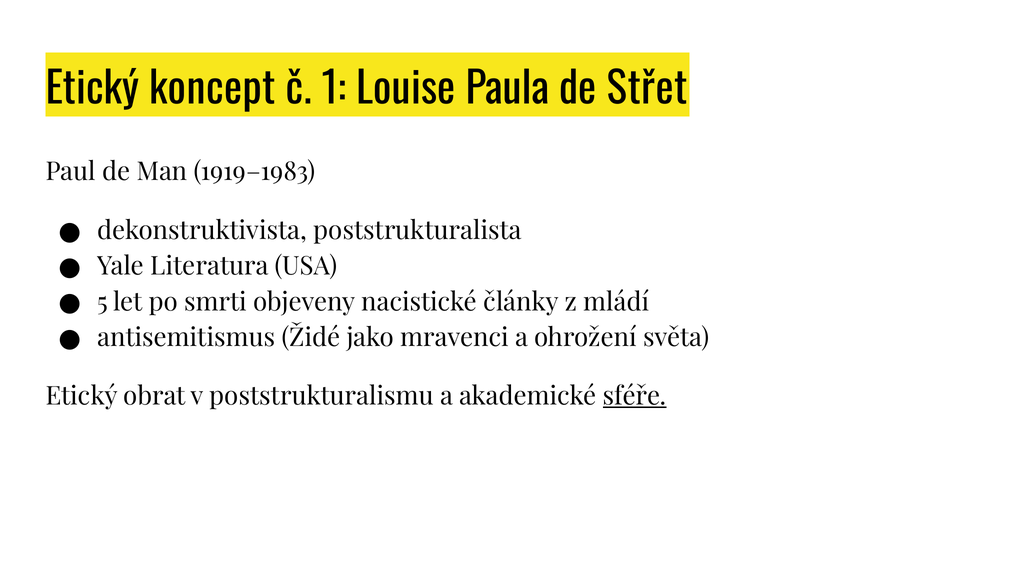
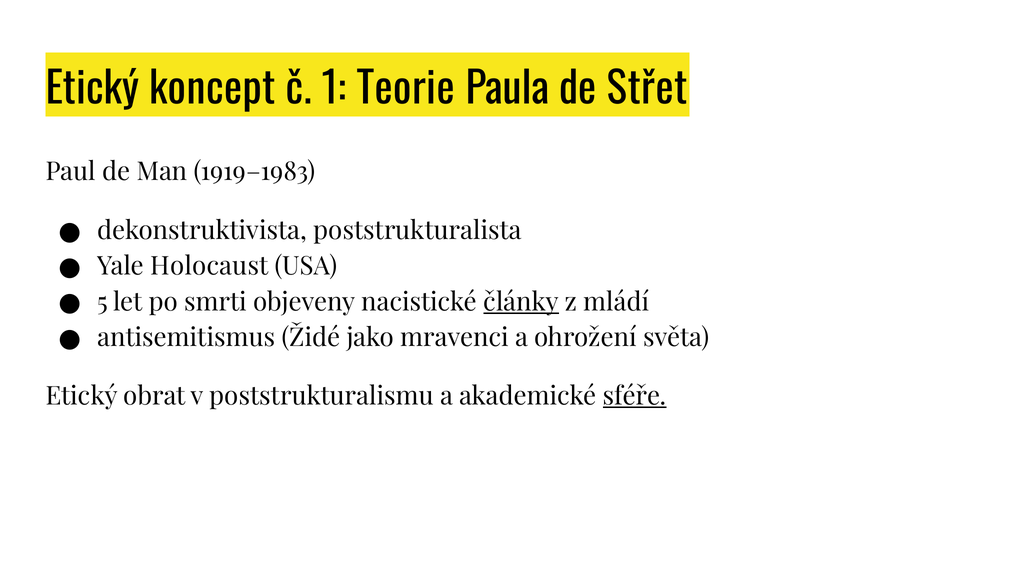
Louise: Louise -> Teorie (406, 90)
Literatura: Literatura -> Holocaust (209, 266)
články underline: none -> present (521, 302)
